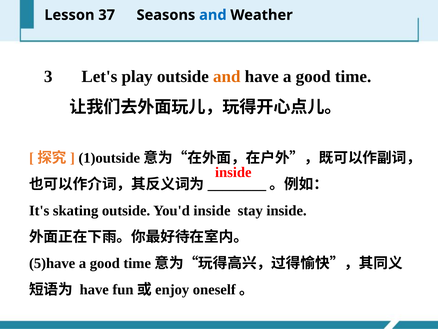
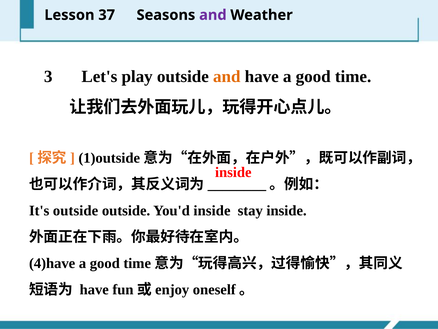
and colour: blue -> purple (213, 15)
It's skating: skating -> outside (76, 210)
5)have: 5)have -> 4)have (52, 263)
